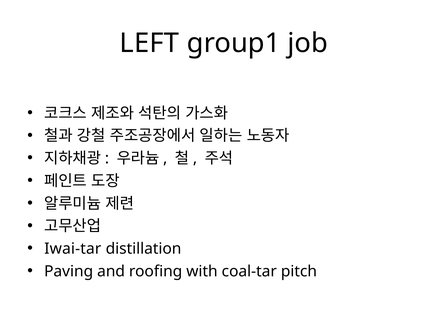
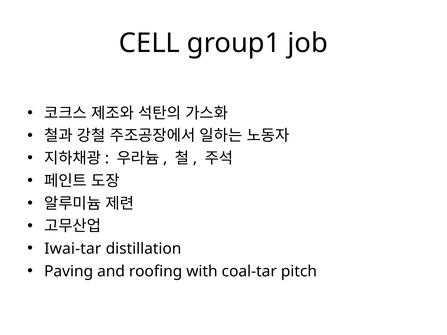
LEFT: LEFT -> CELL (149, 43)
